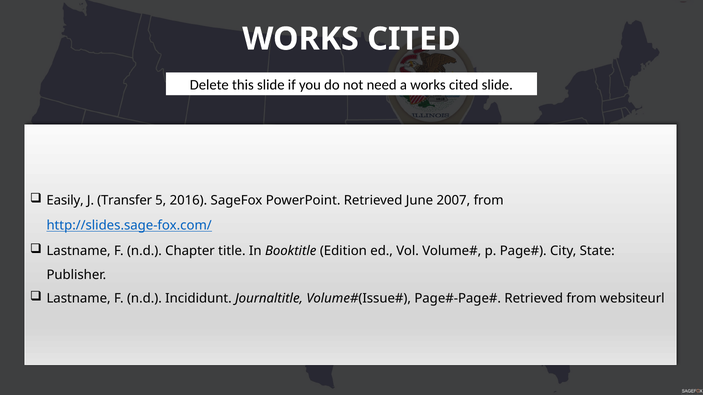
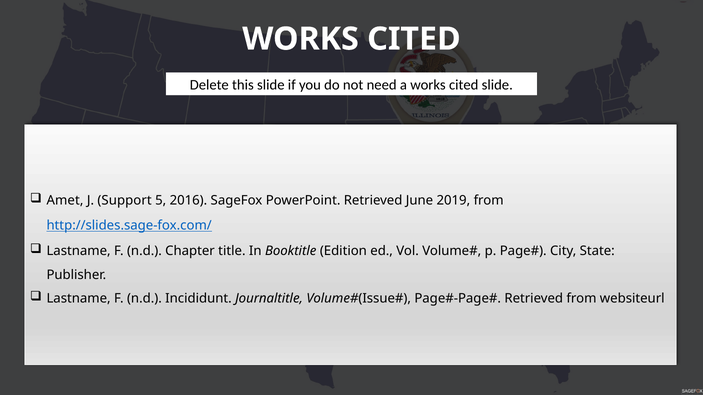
Easily: Easily -> Amet (65, 201)
Transfer: Transfer -> Support (125, 201)
2007: 2007 -> 2019 (453, 201)
